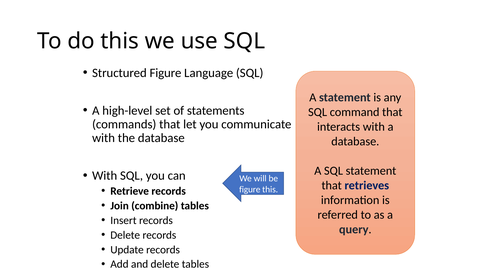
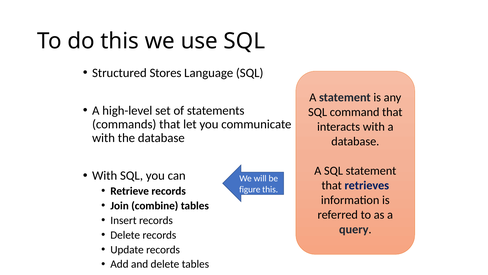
Structured Figure: Figure -> Stores (166, 73)
